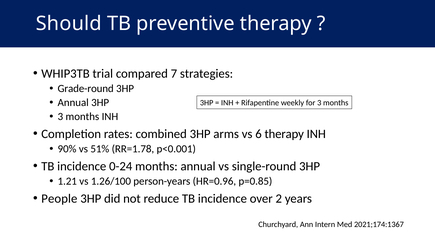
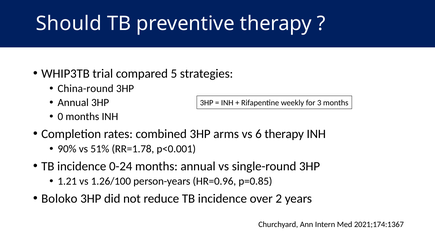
7: 7 -> 5 (174, 74)
Grade-round: Grade-round -> China-round (86, 89)
3: 3 -> 0 (60, 117)
People: People -> Boloko (59, 198)
